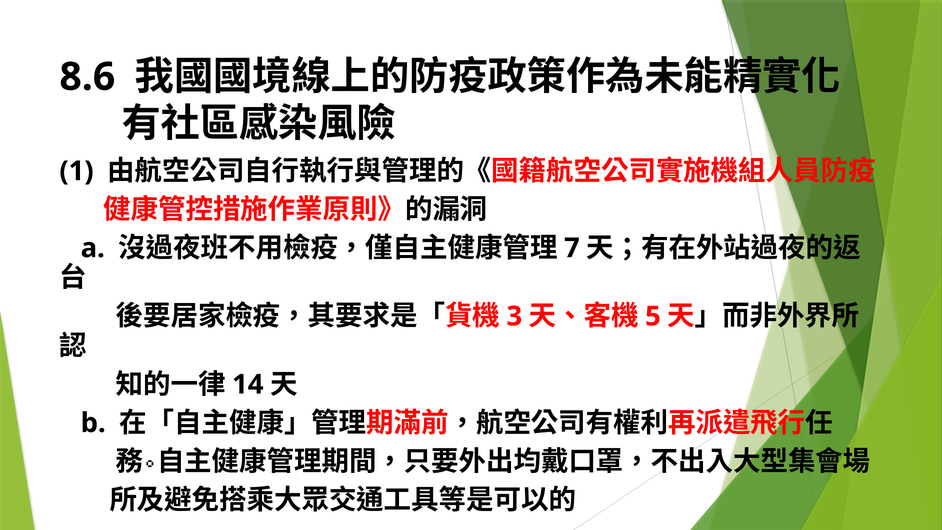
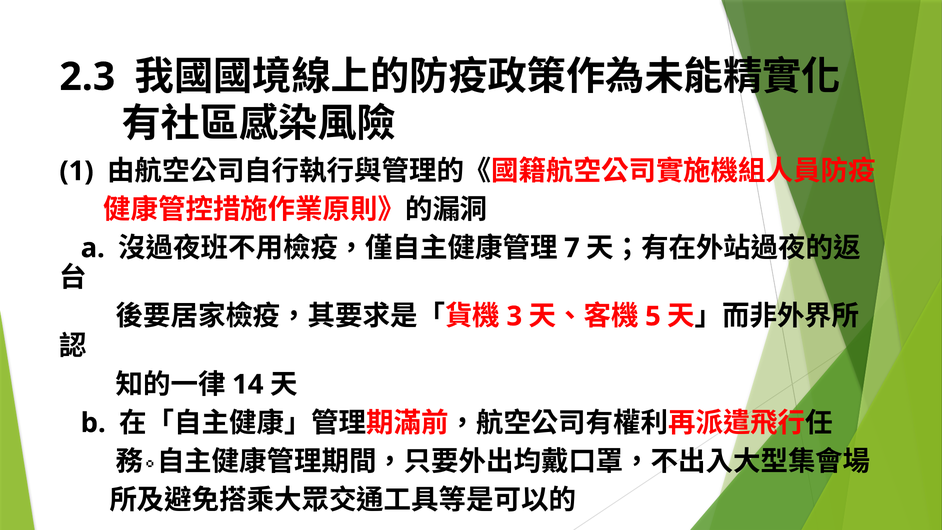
8.6: 8.6 -> 2.3 (87, 77)
